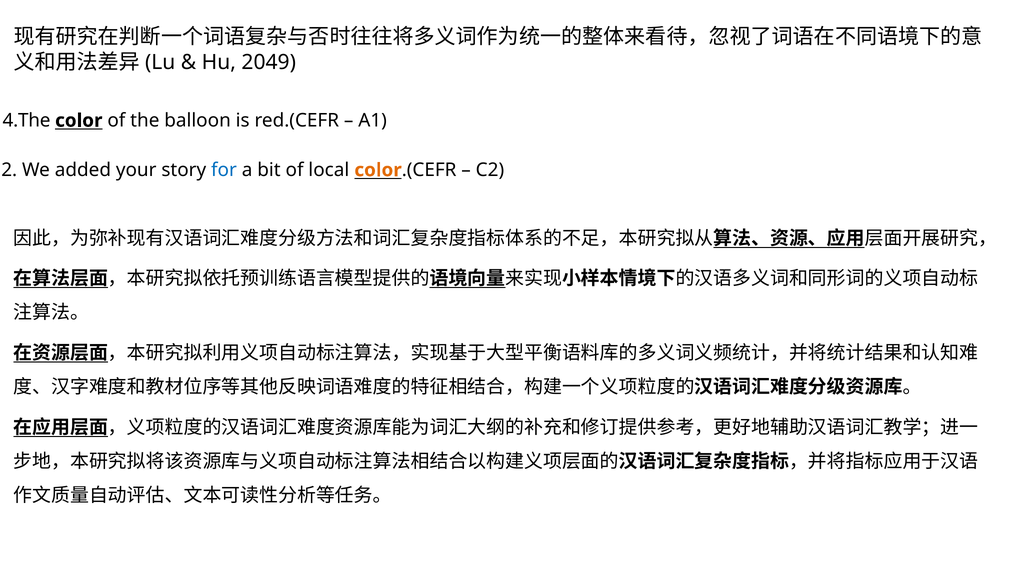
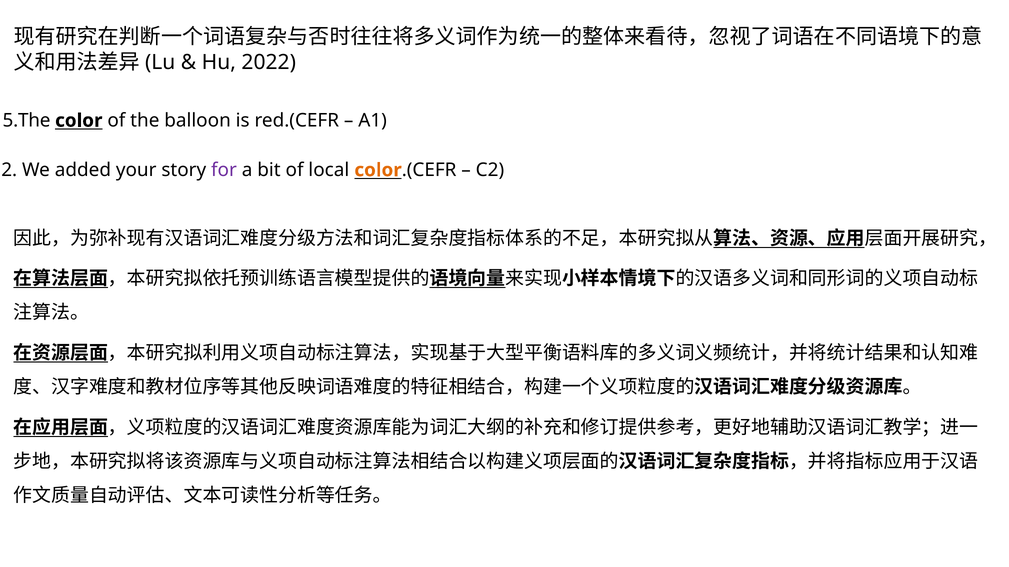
2049: 2049 -> 2022 (269, 62)
4.The: 4.The -> 5.The (27, 121)
for colour: blue -> purple (224, 170)
